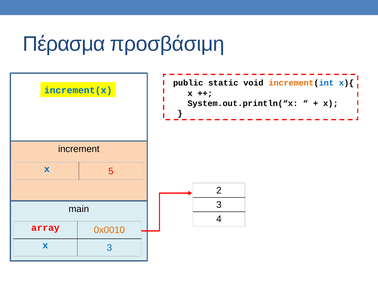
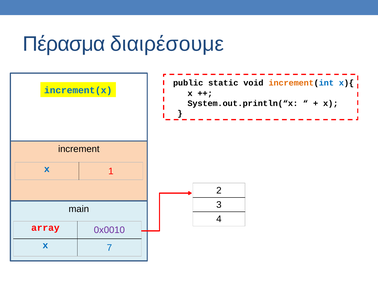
προσβάσιμη: προσβάσιμη -> διαιρέσουμε (167, 44)
5: 5 -> 1 (111, 172)
0x0010 colour: orange -> purple (109, 231)
x 3: 3 -> 7 (109, 248)
